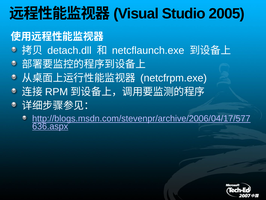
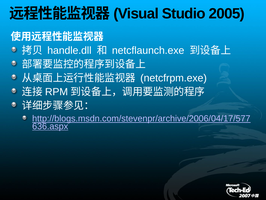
detach.dll: detach.dll -> handle.dll (69, 50)
